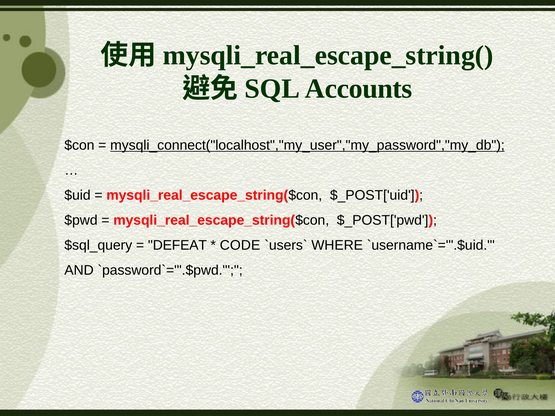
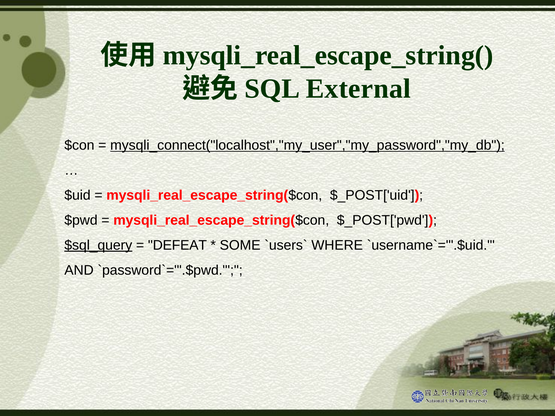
Accounts: Accounts -> External (358, 89)
$sql_query underline: none -> present (98, 245)
CODE: CODE -> SOME (240, 245)
